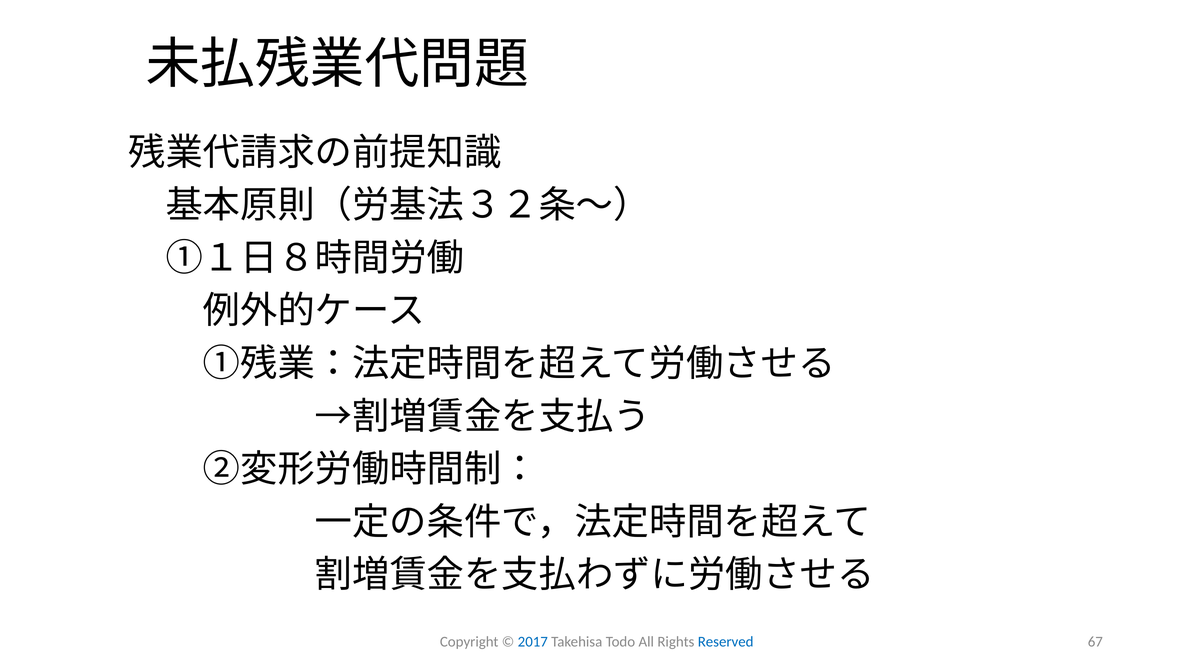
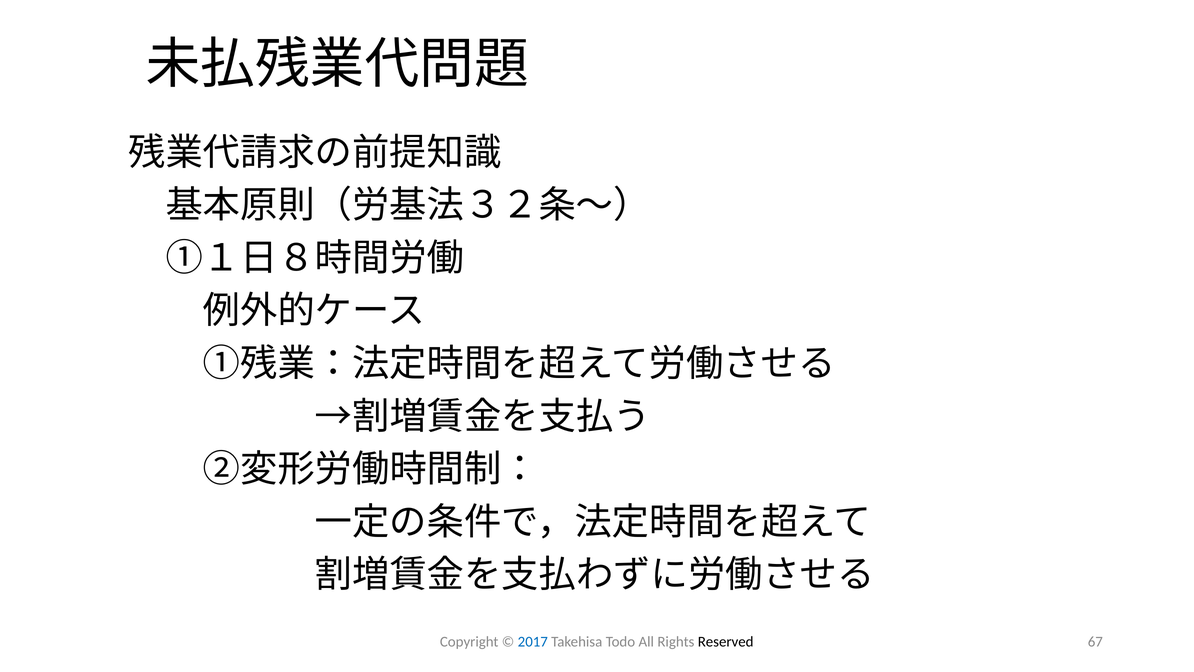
Reserved colour: blue -> black (726, 641)
